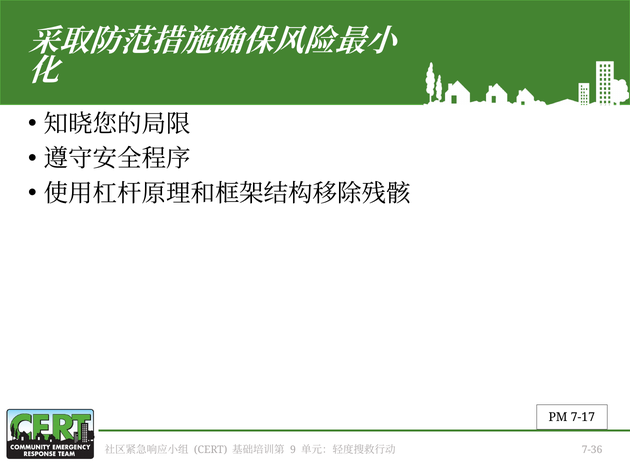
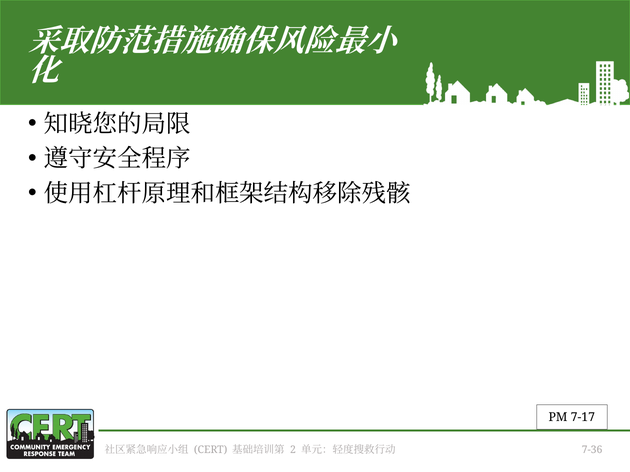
9: 9 -> 2 (293, 450)
